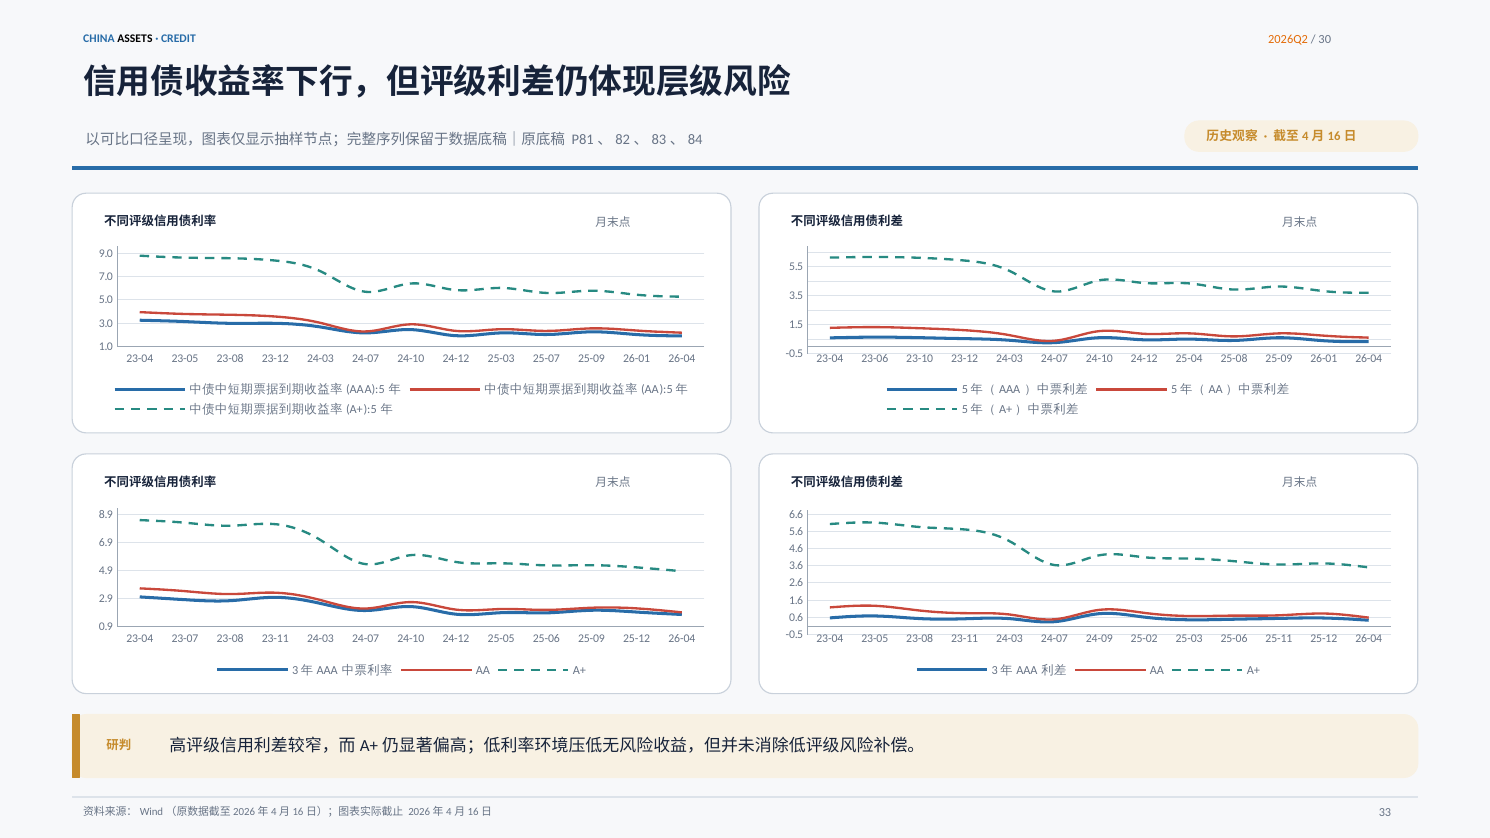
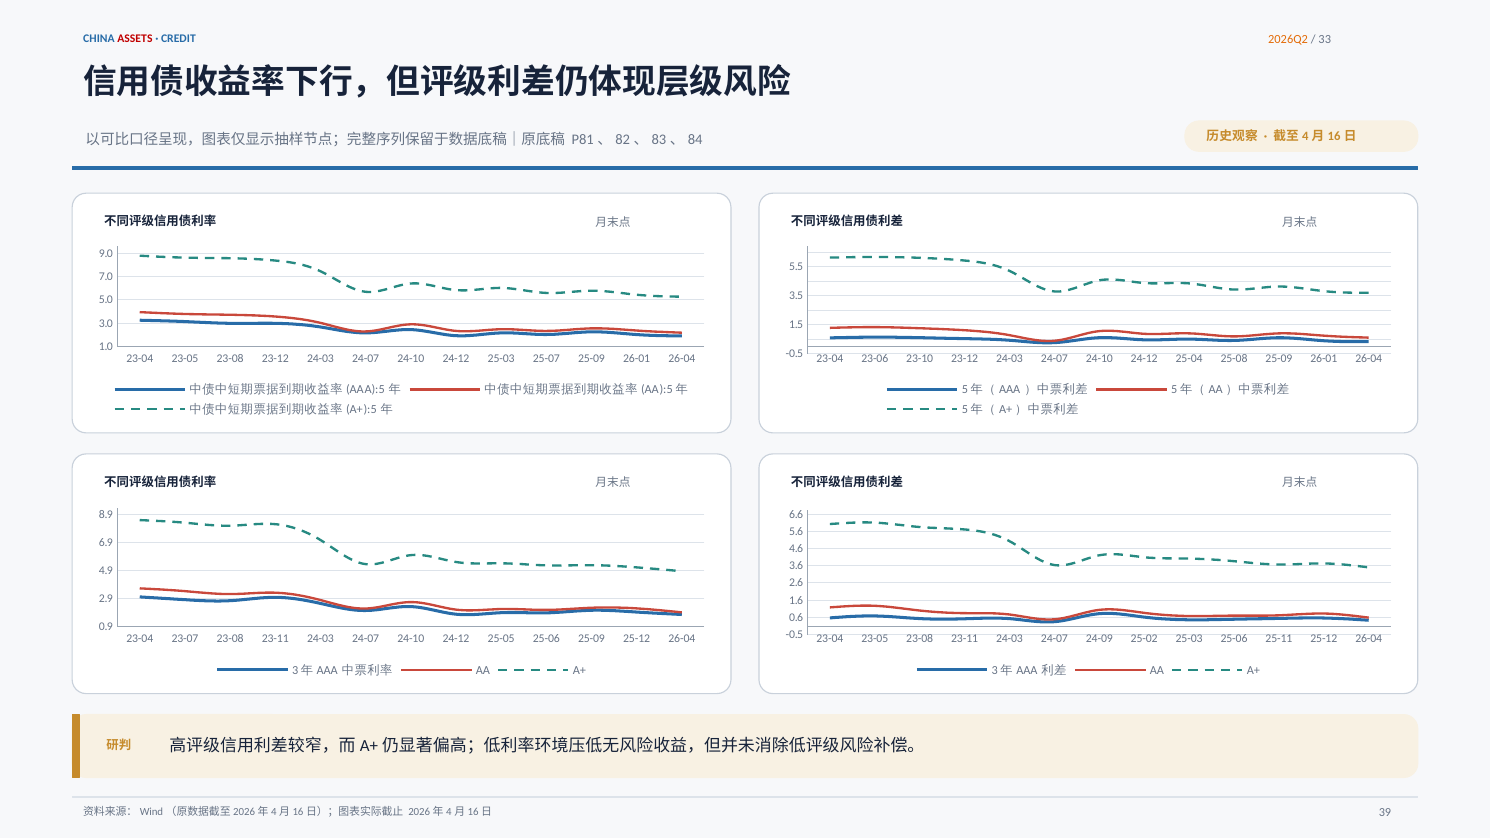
ASSETS colour: black -> red (135, 38)
30: 30 -> 33 (1325, 39)
33: 33 -> 39 (1385, 813)
